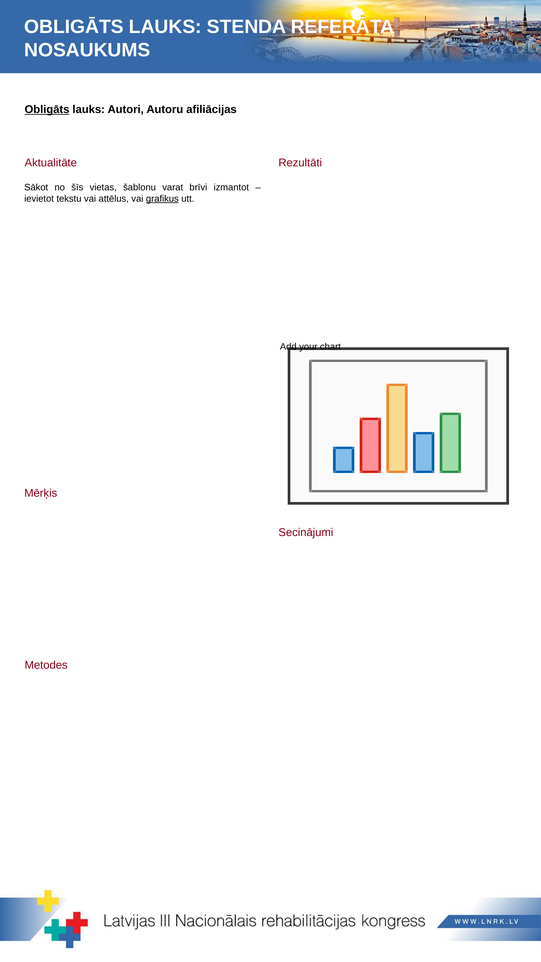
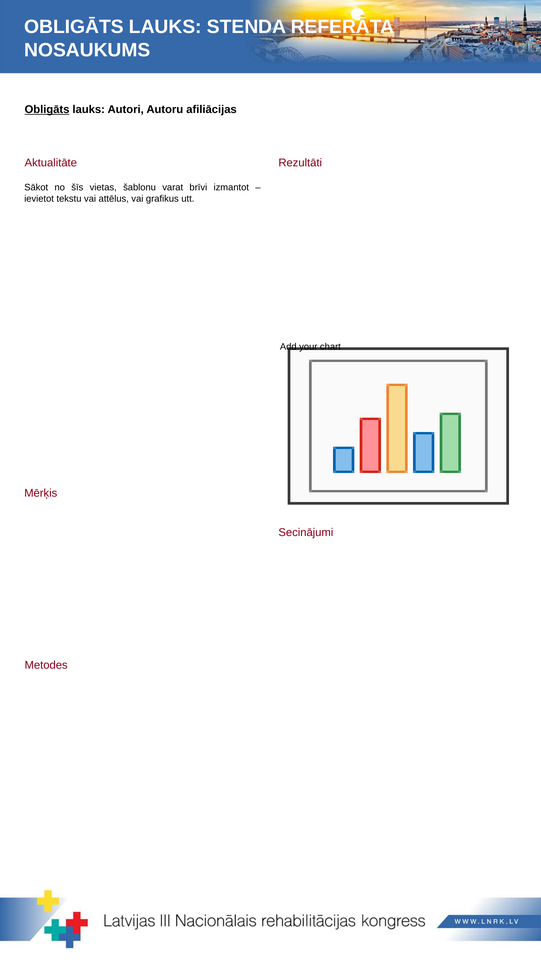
grafikus underline: present -> none (162, 199)
